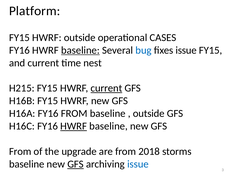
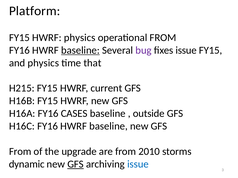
HWRF outside: outside -> physics (80, 38)
operational CASES: CASES -> FROM (163, 38)
bug colour: blue -> purple (144, 50)
and current: current -> physics (43, 63)
nest: nest -> that (93, 63)
current underline: present -> none (106, 88)
FY16 FROM: FROM -> CASES (74, 114)
HWRF underline: present -> none (74, 127)
2018: 2018 -> 2010 (149, 152)
baseline: baseline -> dynamic (27, 165)
